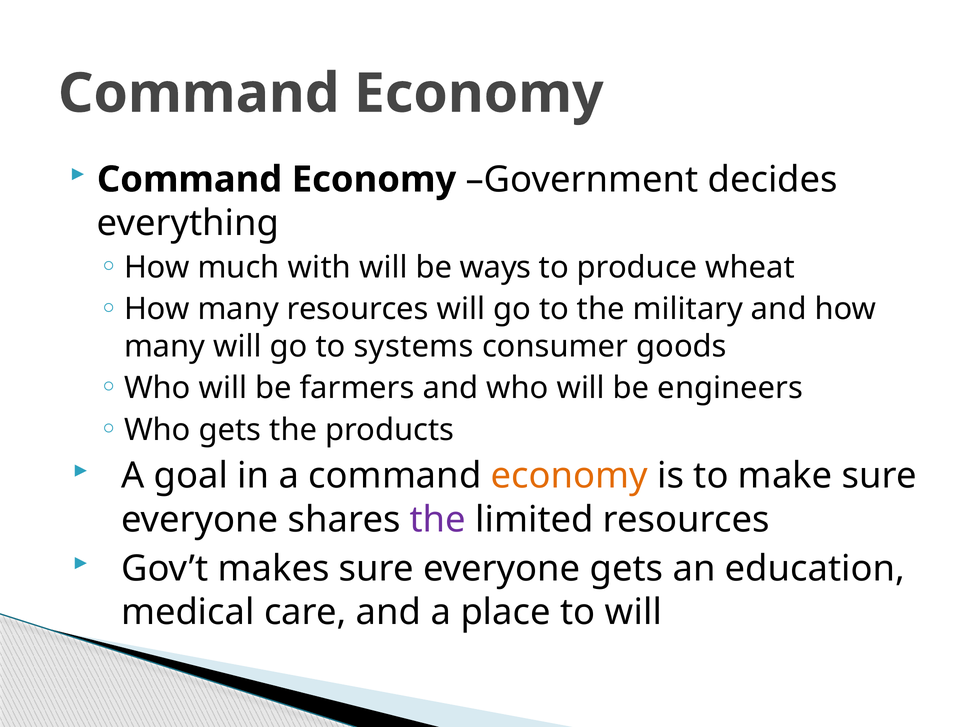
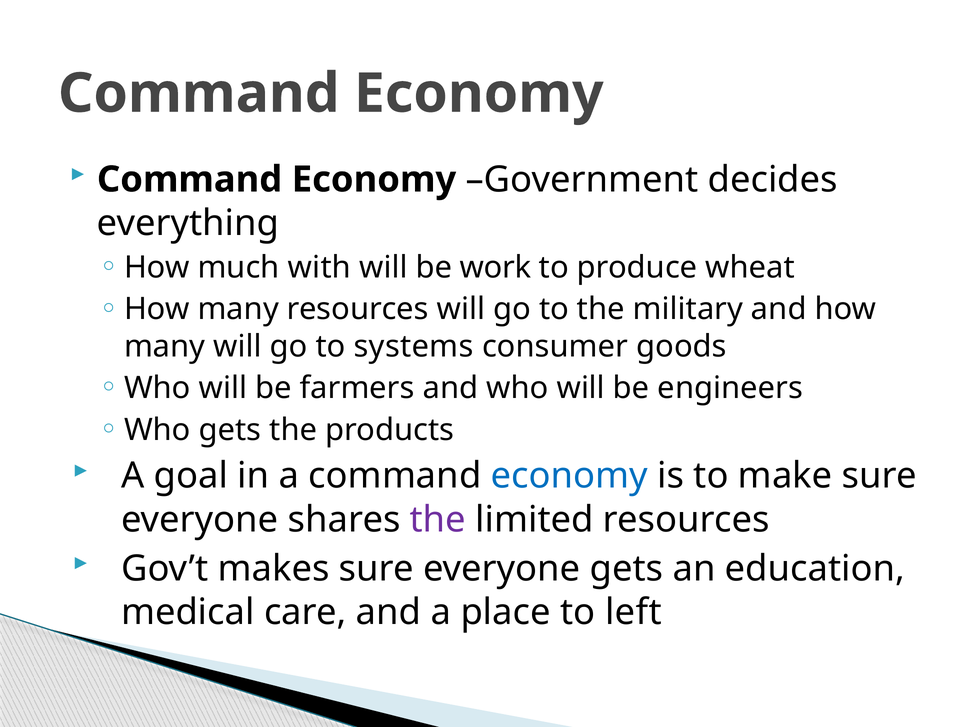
ways: ways -> work (496, 268)
economy colour: orange -> blue (569, 476)
to will: will -> left (633, 613)
